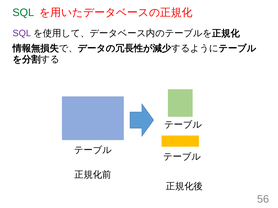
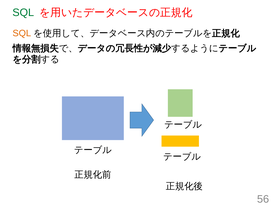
SQL colour: purple -> orange (22, 33)
